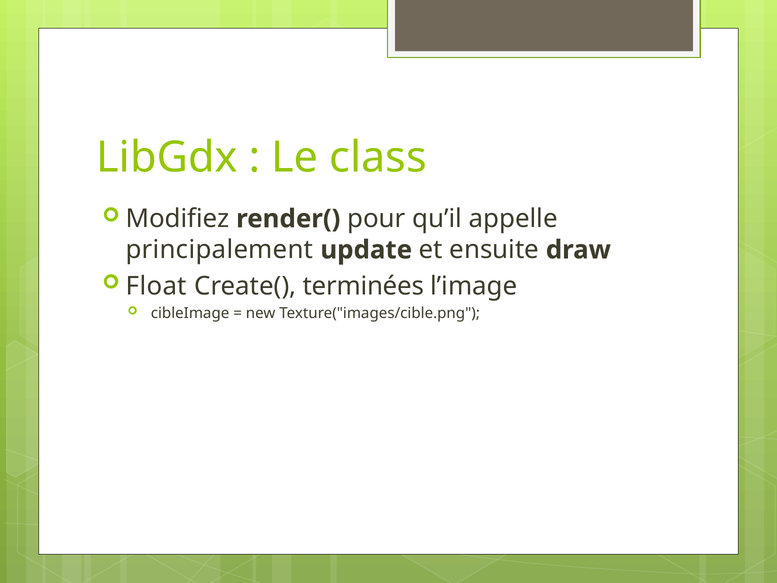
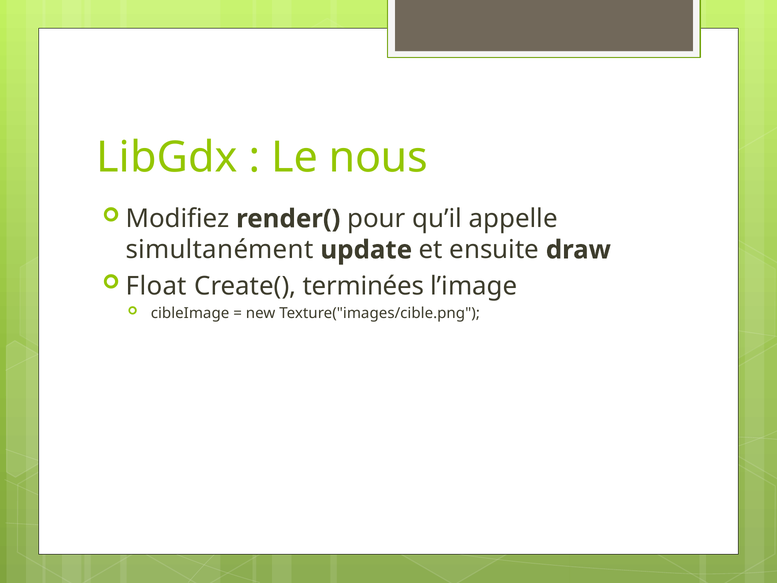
class: class -> nous (378, 158)
principalement: principalement -> simultanément (219, 250)
